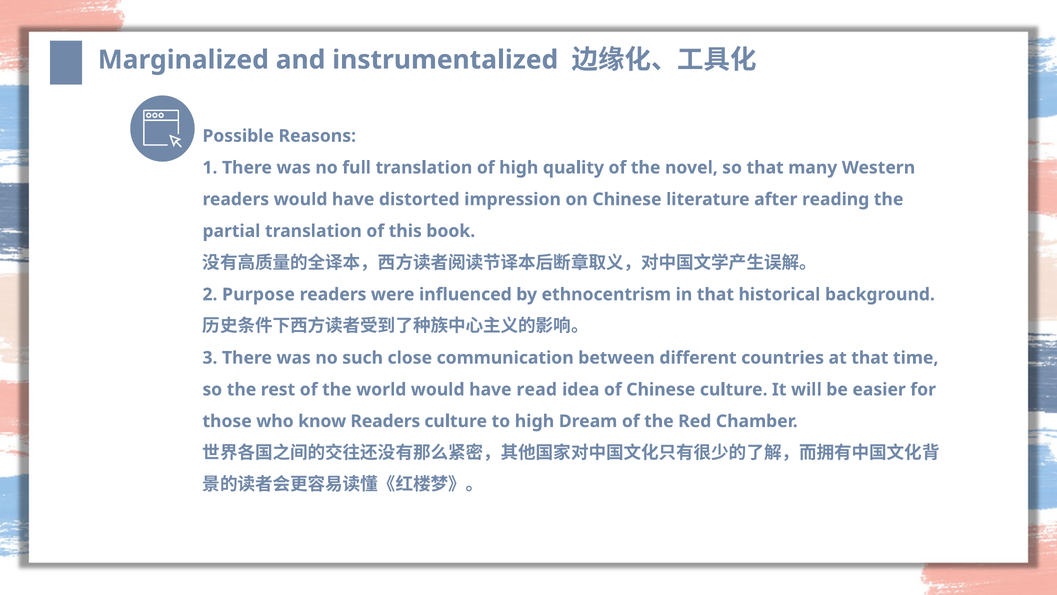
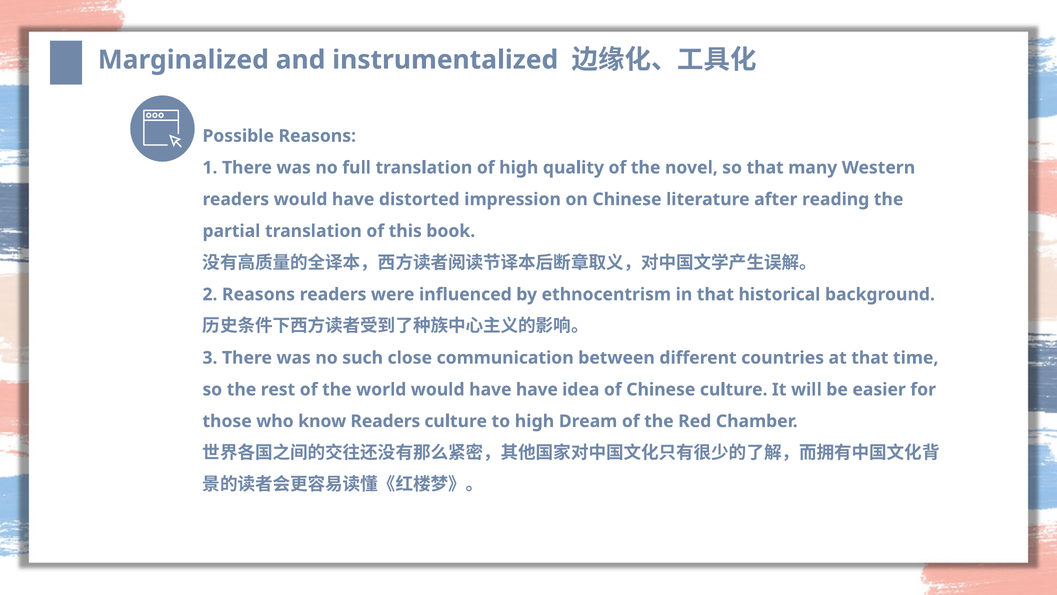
2 Purpose: Purpose -> Reasons (259, 294)
have read: read -> have (537, 389)
